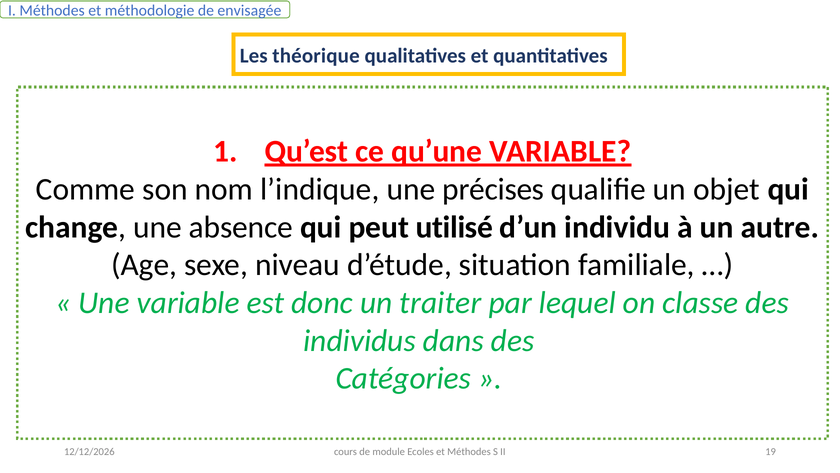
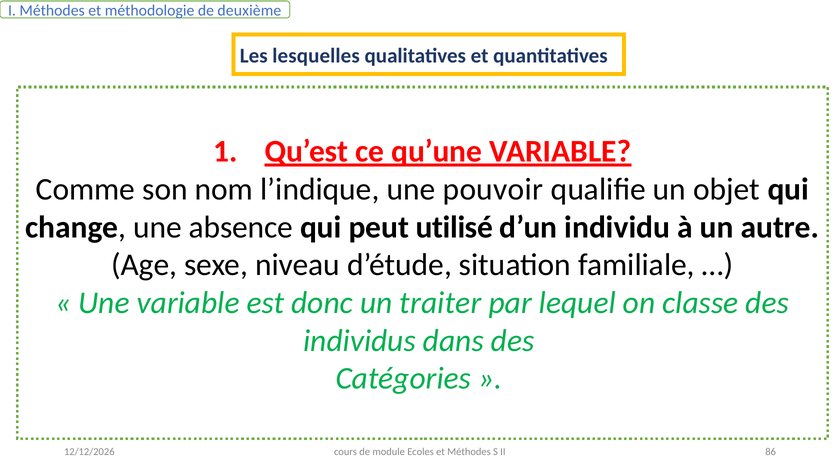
envisagée: envisagée -> deuxième (249, 11)
théorique: théorique -> lesquelles (316, 56)
précises: précises -> pouvoir (493, 189)
19: 19 -> 86 (771, 451)
